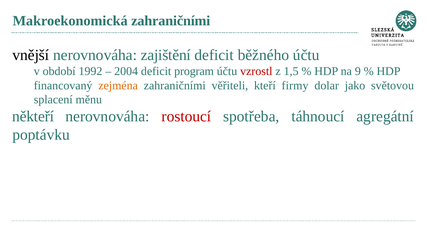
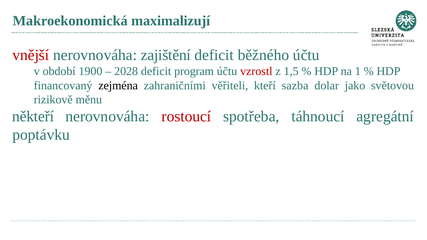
Makroekonomická zahraničními: zahraničními -> maximalizují (171, 21)
vnější colour: black -> red (31, 55)
1992: 1992 -> 1900 (90, 71)
2004: 2004 -> 2028 (126, 71)
9: 9 -> 1 (358, 71)
zejména colour: orange -> black (118, 86)
firmy: firmy -> sazba (295, 86)
splacení: splacení -> rizikově (53, 100)
